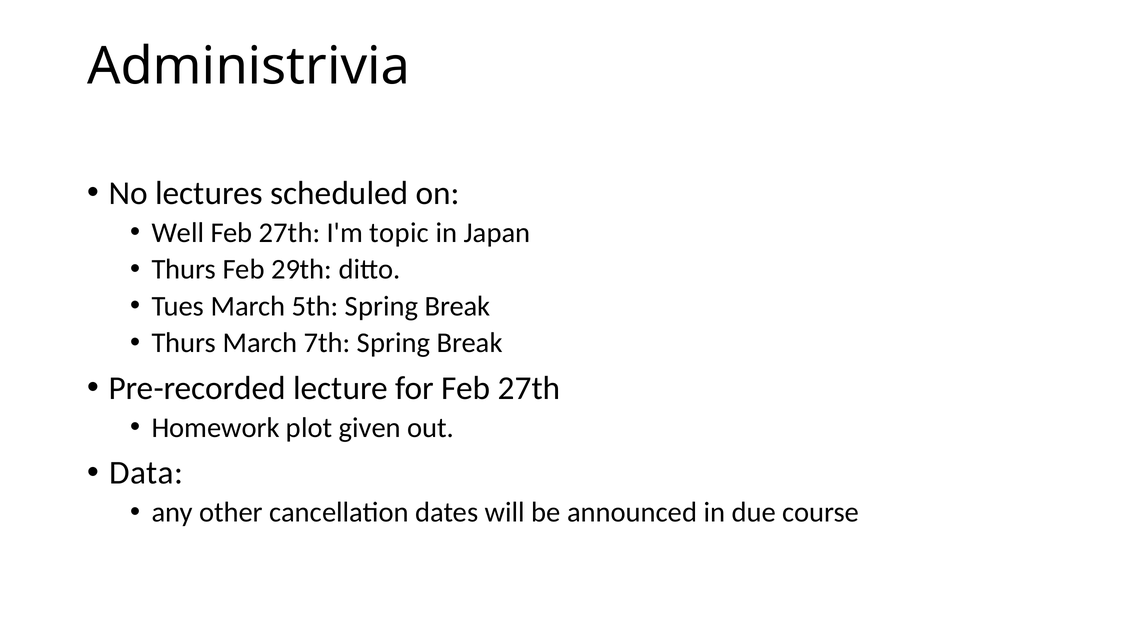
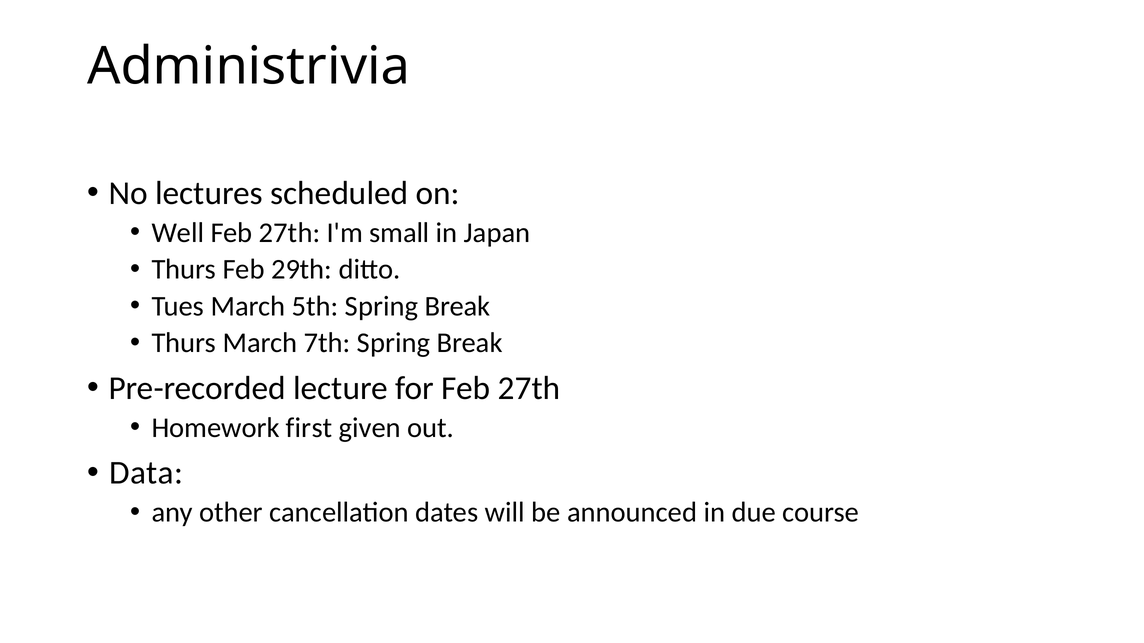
topic: topic -> small (399, 233)
plot: plot -> first (309, 428)
